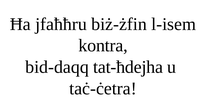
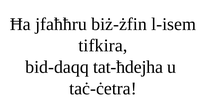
kontra: kontra -> tifkira (103, 46)
